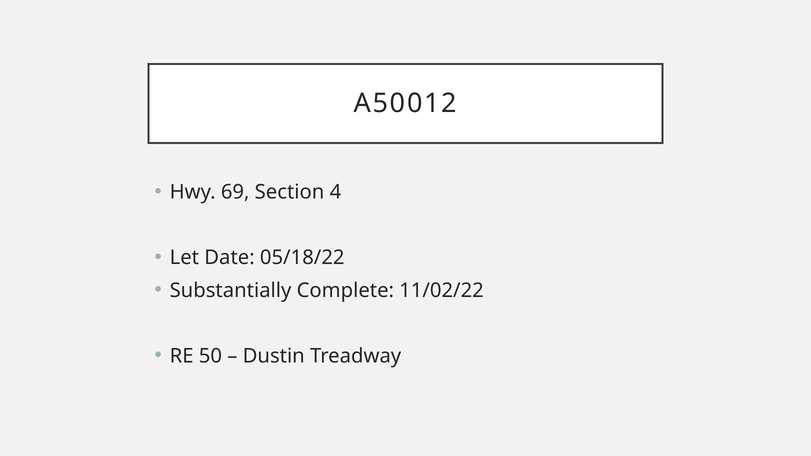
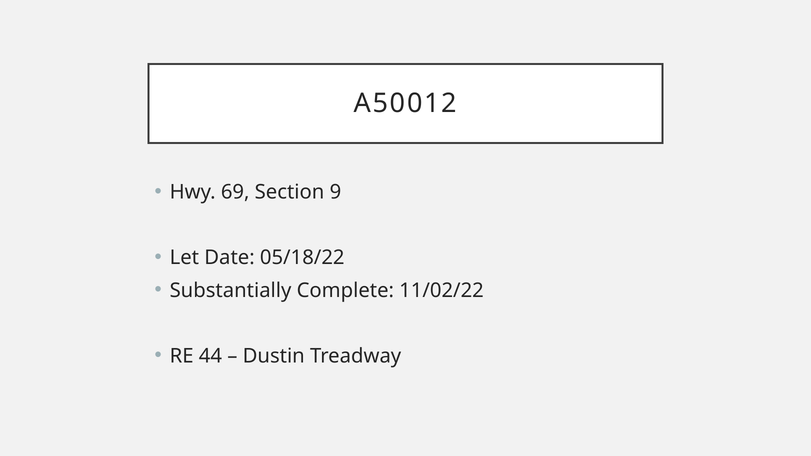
4: 4 -> 9 (335, 192)
50: 50 -> 44 (210, 356)
